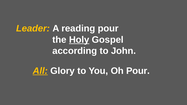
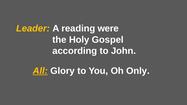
reading pour: pour -> were (108, 29)
Holy underline: present -> none (79, 40)
Oh Pour: Pour -> Only (138, 71)
